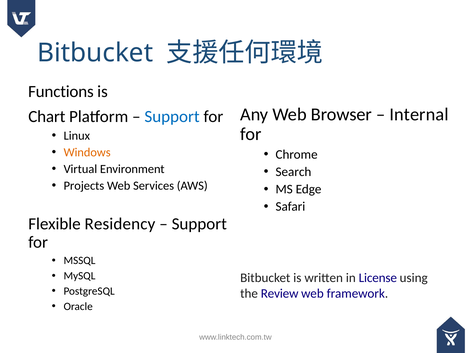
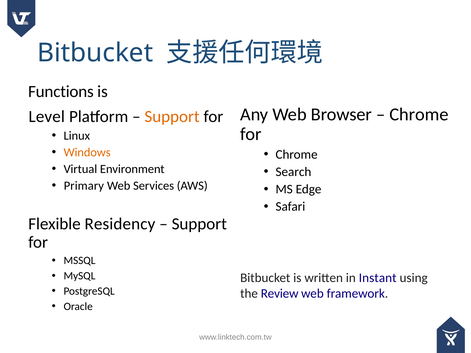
Internal: Internal -> Chrome (419, 115)
Chart: Chart -> Level (47, 117)
Support colour: blue -> orange (172, 117)
Projects: Projects -> Primary (84, 186)
License: License -> Instant (378, 278)
